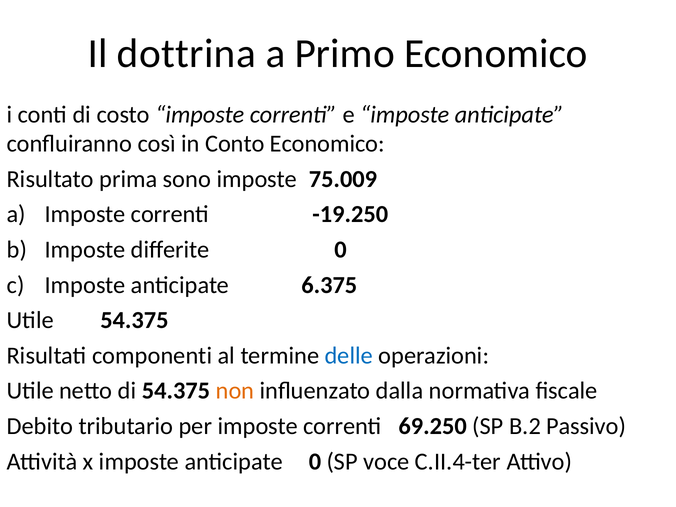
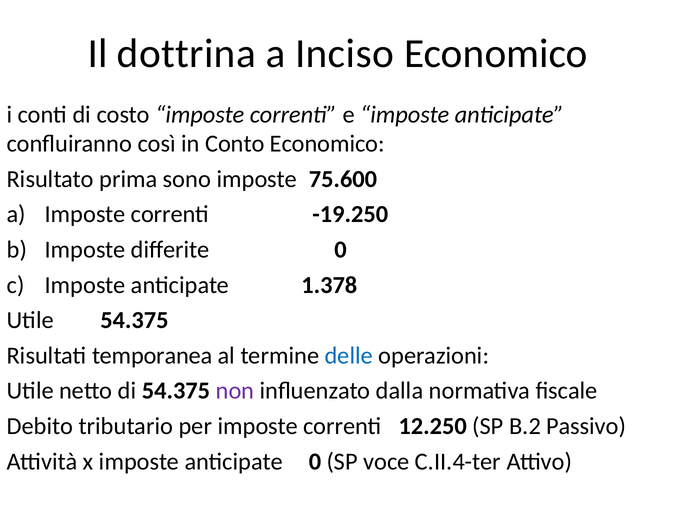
Primo: Primo -> Inciso (345, 54)
75.009: 75.009 -> 75.600 (343, 179)
6.375: 6.375 -> 1.378 (329, 285)
componenti: componenti -> temporanea (152, 356)
non colour: orange -> purple (235, 391)
69.250: 69.250 -> 12.250 (433, 426)
